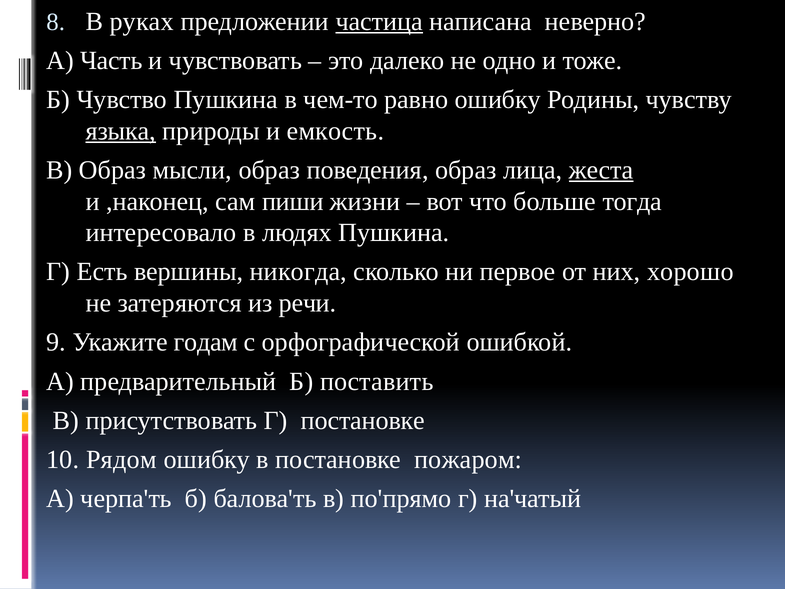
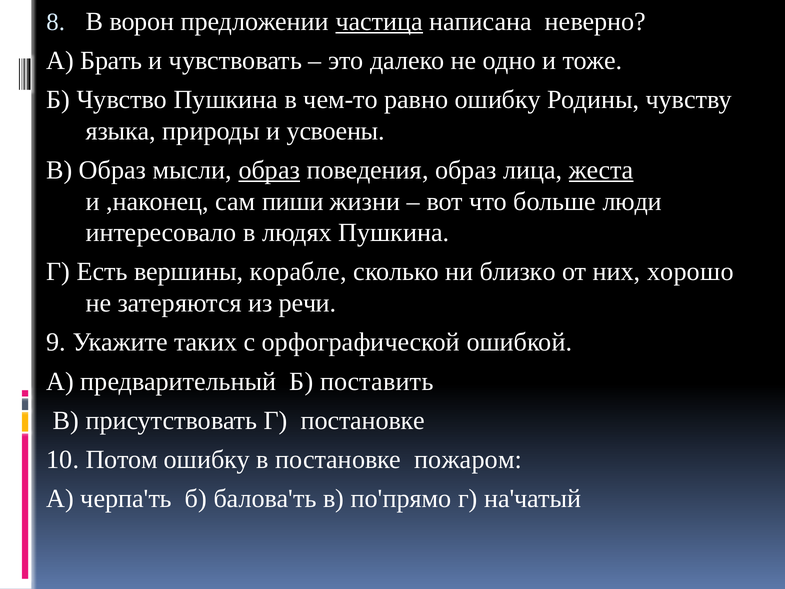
руках: руках -> ворон (142, 21)
Часть: Часть -> Брать (111, 60)
языка underline: present -> none (121, 131)
емкость: емкость -> усвоены (336, 131)
образ underline: none -> present (269, 170)
тогда: тогда -> люди (632, 201)
никогда: никогда -> корабле (298, 272)
первое: первое -> близко (518, 272)
годам: годам -> таких (206, 342)
Рядом: Рядом -> Потом (122, 459)
